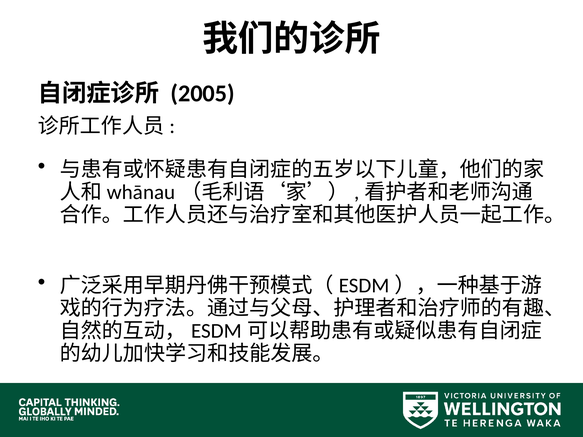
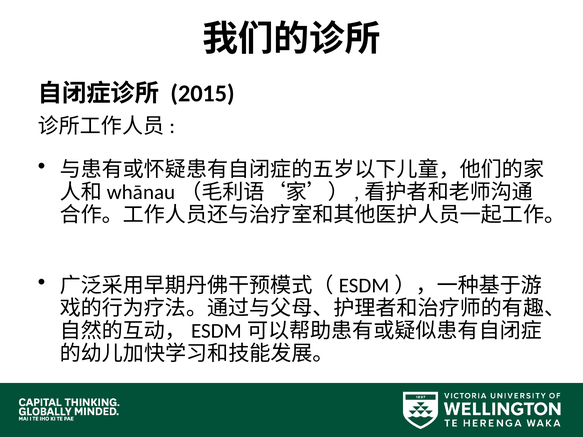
2005: 2005 -> 2015 (203, 94)
